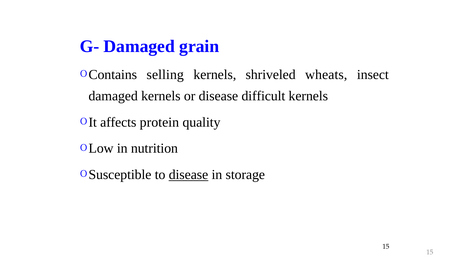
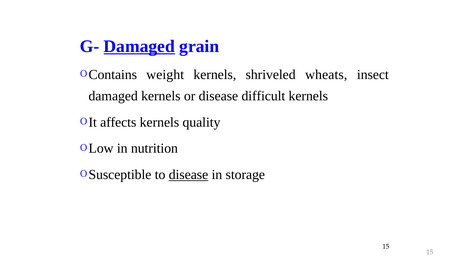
Damaged underline: none -> present (139, 46)
selling: selling -> weight (165, 75)
affects protein: protein -> kernels (159, 122)
